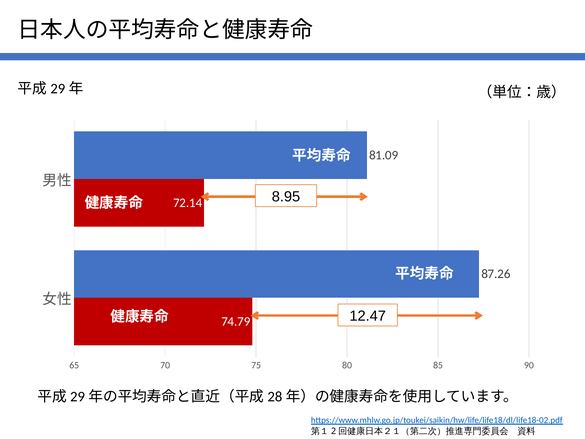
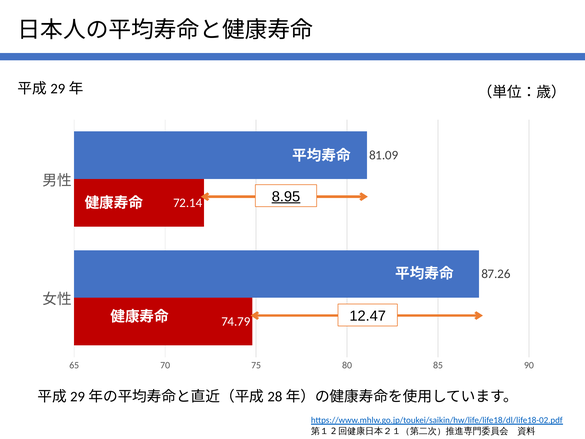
8.95 underline: none -> present (286, 197)
